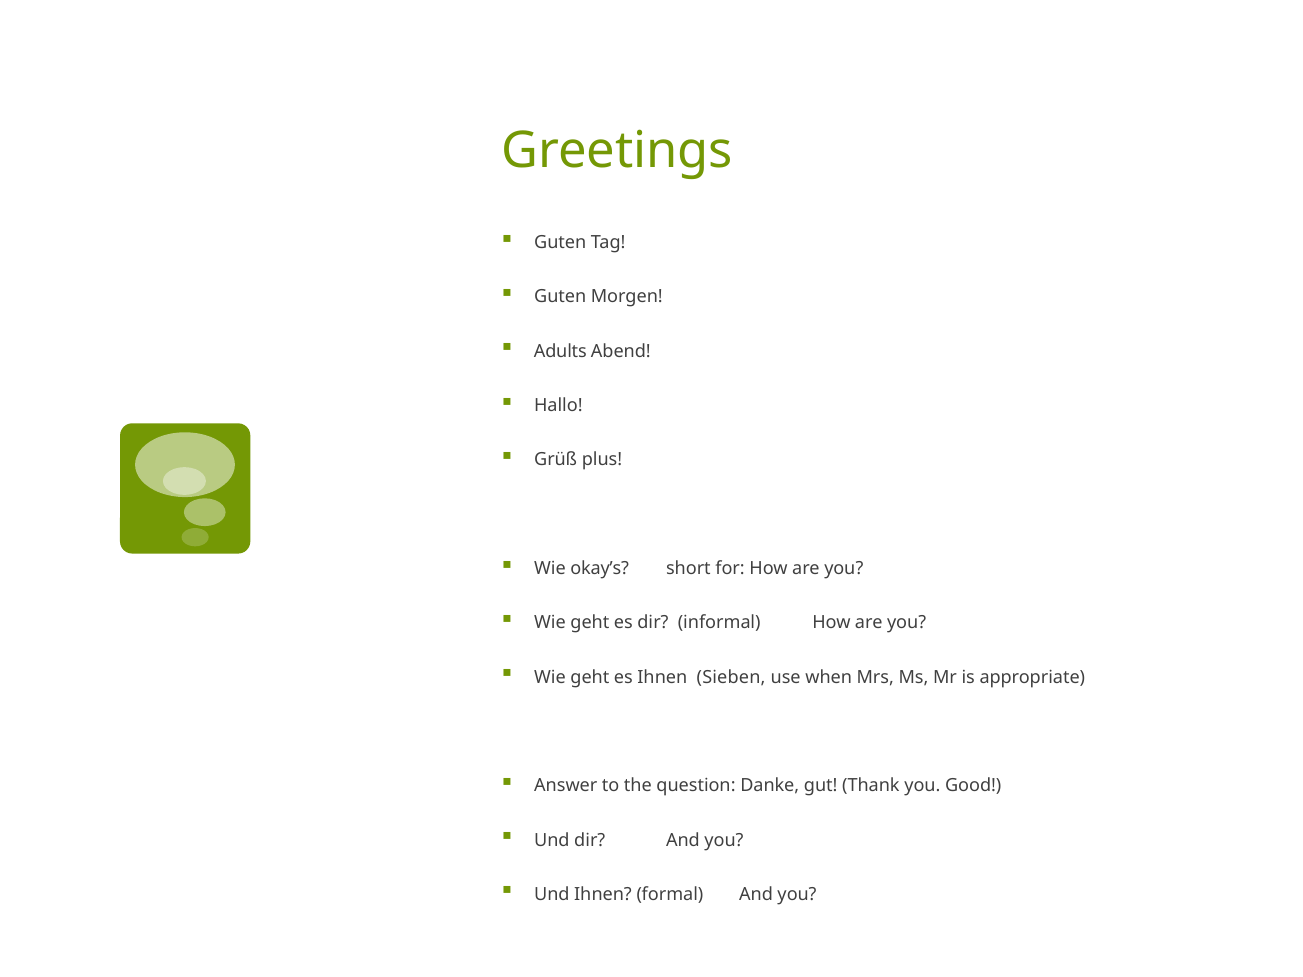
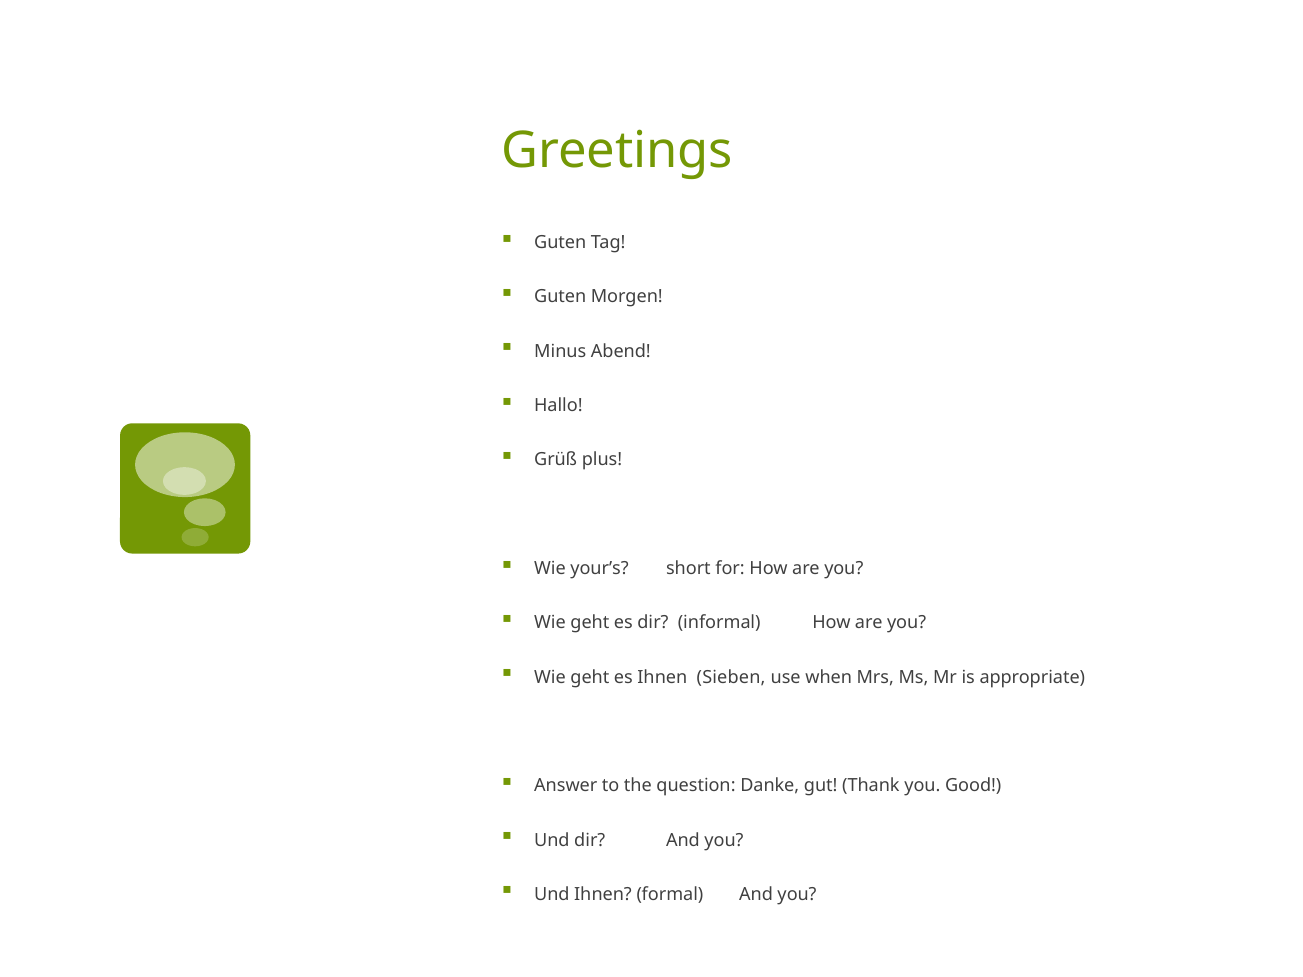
Adults: Adults -> Minus (560, 351)
okay’s: okay’s -> your’s (600, 569)
